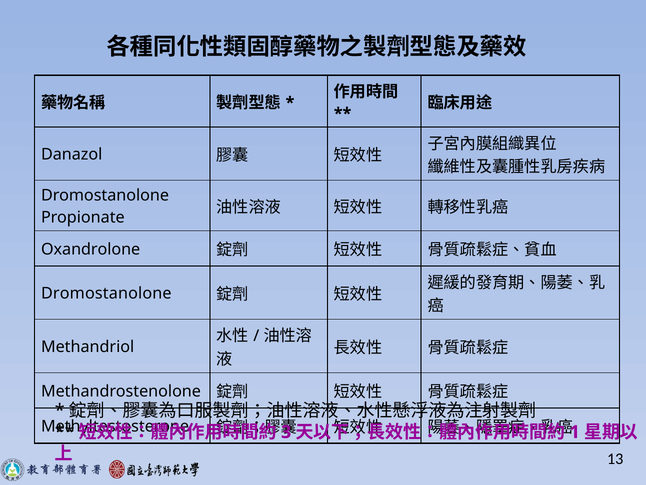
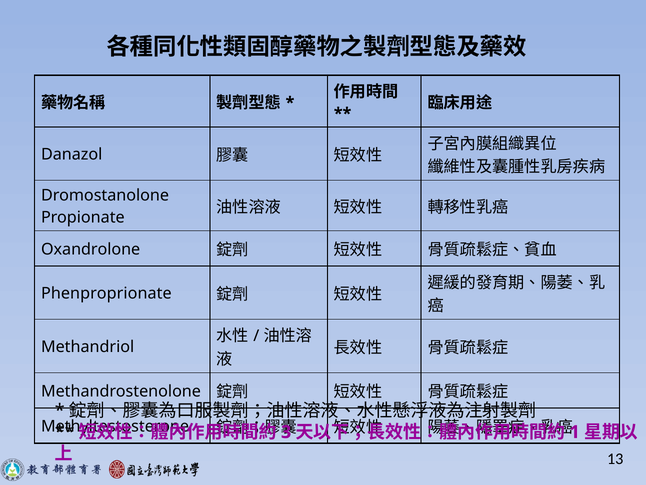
Dromostanolone: Dromostanolone -> Phenproprionate (106, 293)
